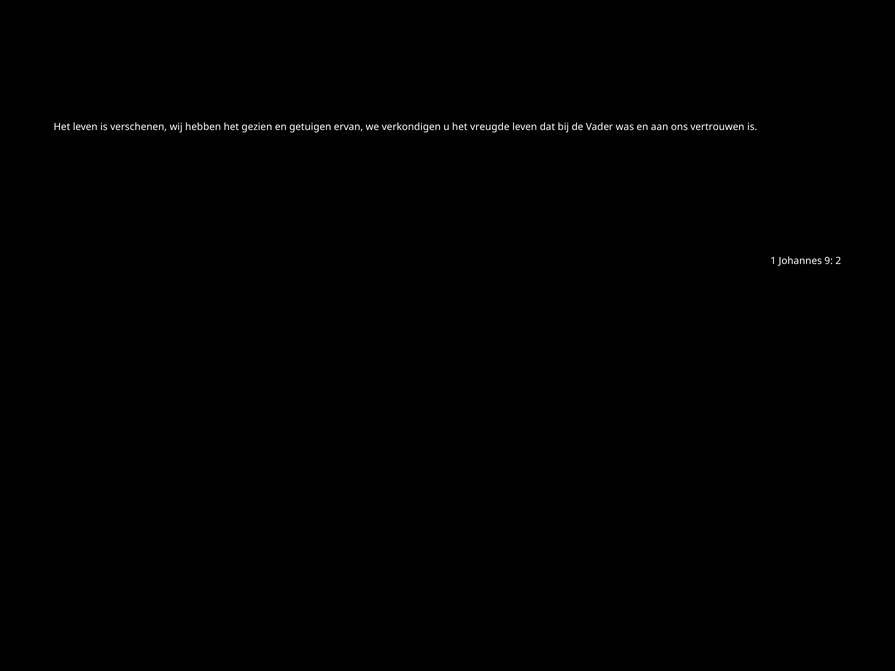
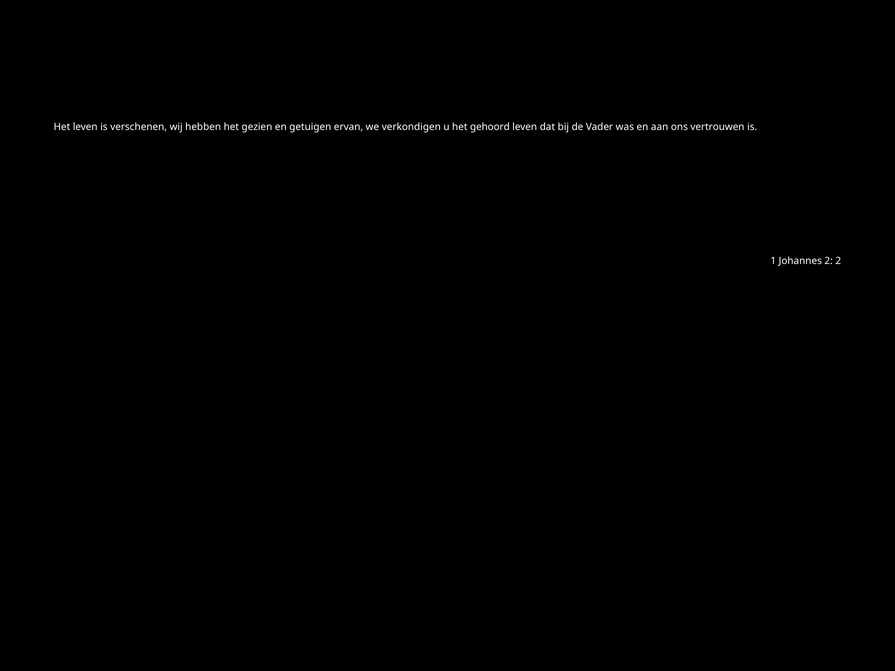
vreugde: vreugde -> gehoord (490, 127)
Johannes 9: 9 -> 2 (829, 261)
